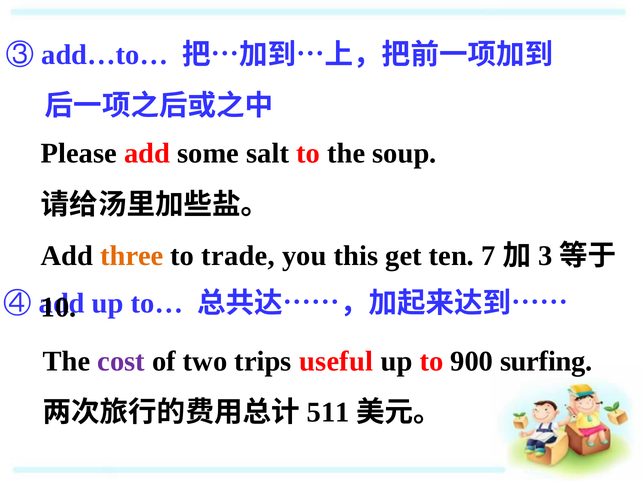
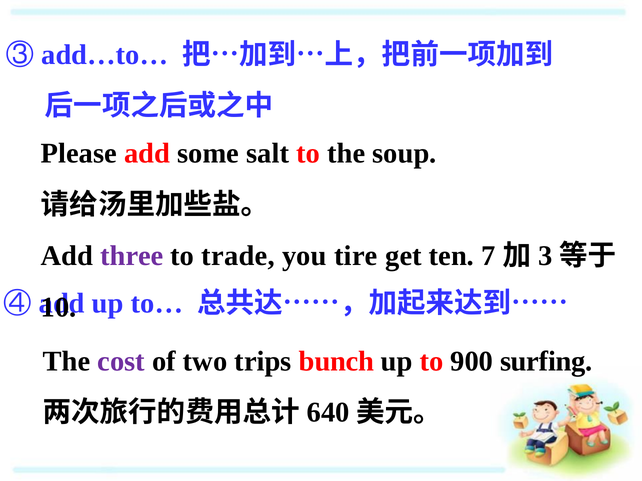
three colour: orange -> purple (132, 256)
this: this -> tire (356, 256)
useful: useful -> bunch (336, 362)
511: 511 -> 640 (328, 413)
